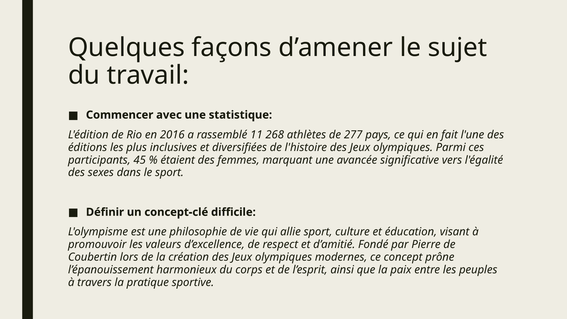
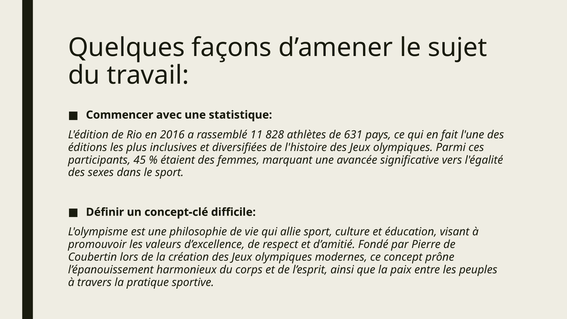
268: 268 -> 828 (275, 135)
277: 277 -> 631 (353, 135)
